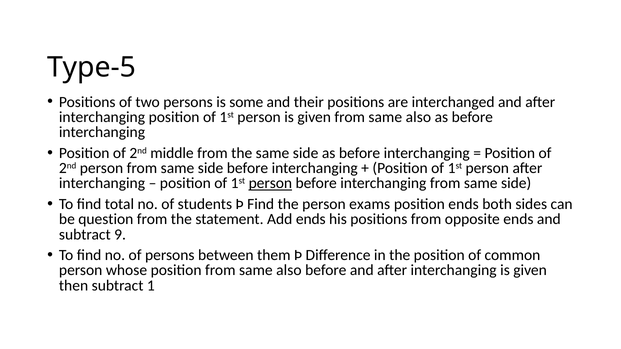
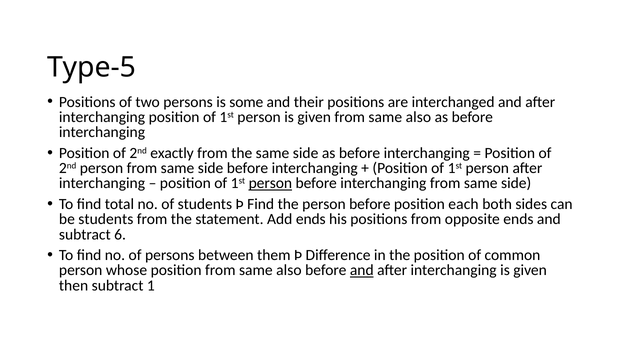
middle: middle -> exactly (172, 153)
the person exams: exams -> before (370, 204)
position ends: ends -> each (463, 204)
be question: question -> students (106, 220)
9: 9 -> 6 (120, 235)
and underline: none -> present (362, 271)
